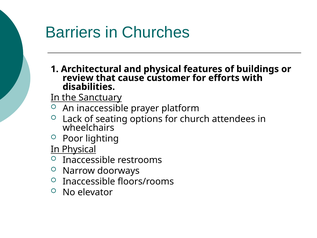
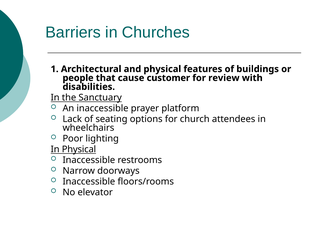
review: review -> people (78, 78)
efforts: efforts -> review (224, 78)
